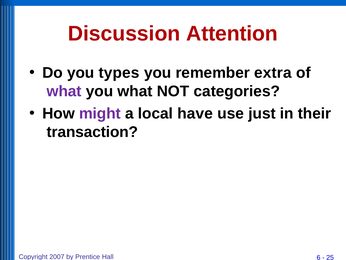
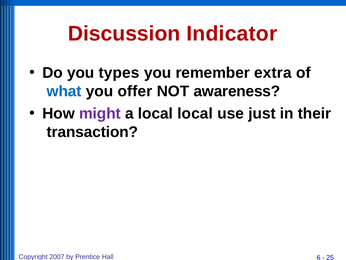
Attention: Attention -> Indicator (232, 33)
what colour: purple -> blue (64, 91)
you what: what -> offer (135, 91)
categories: categories -> awareness (237, 91)
local have: have -> local (195, 113)
